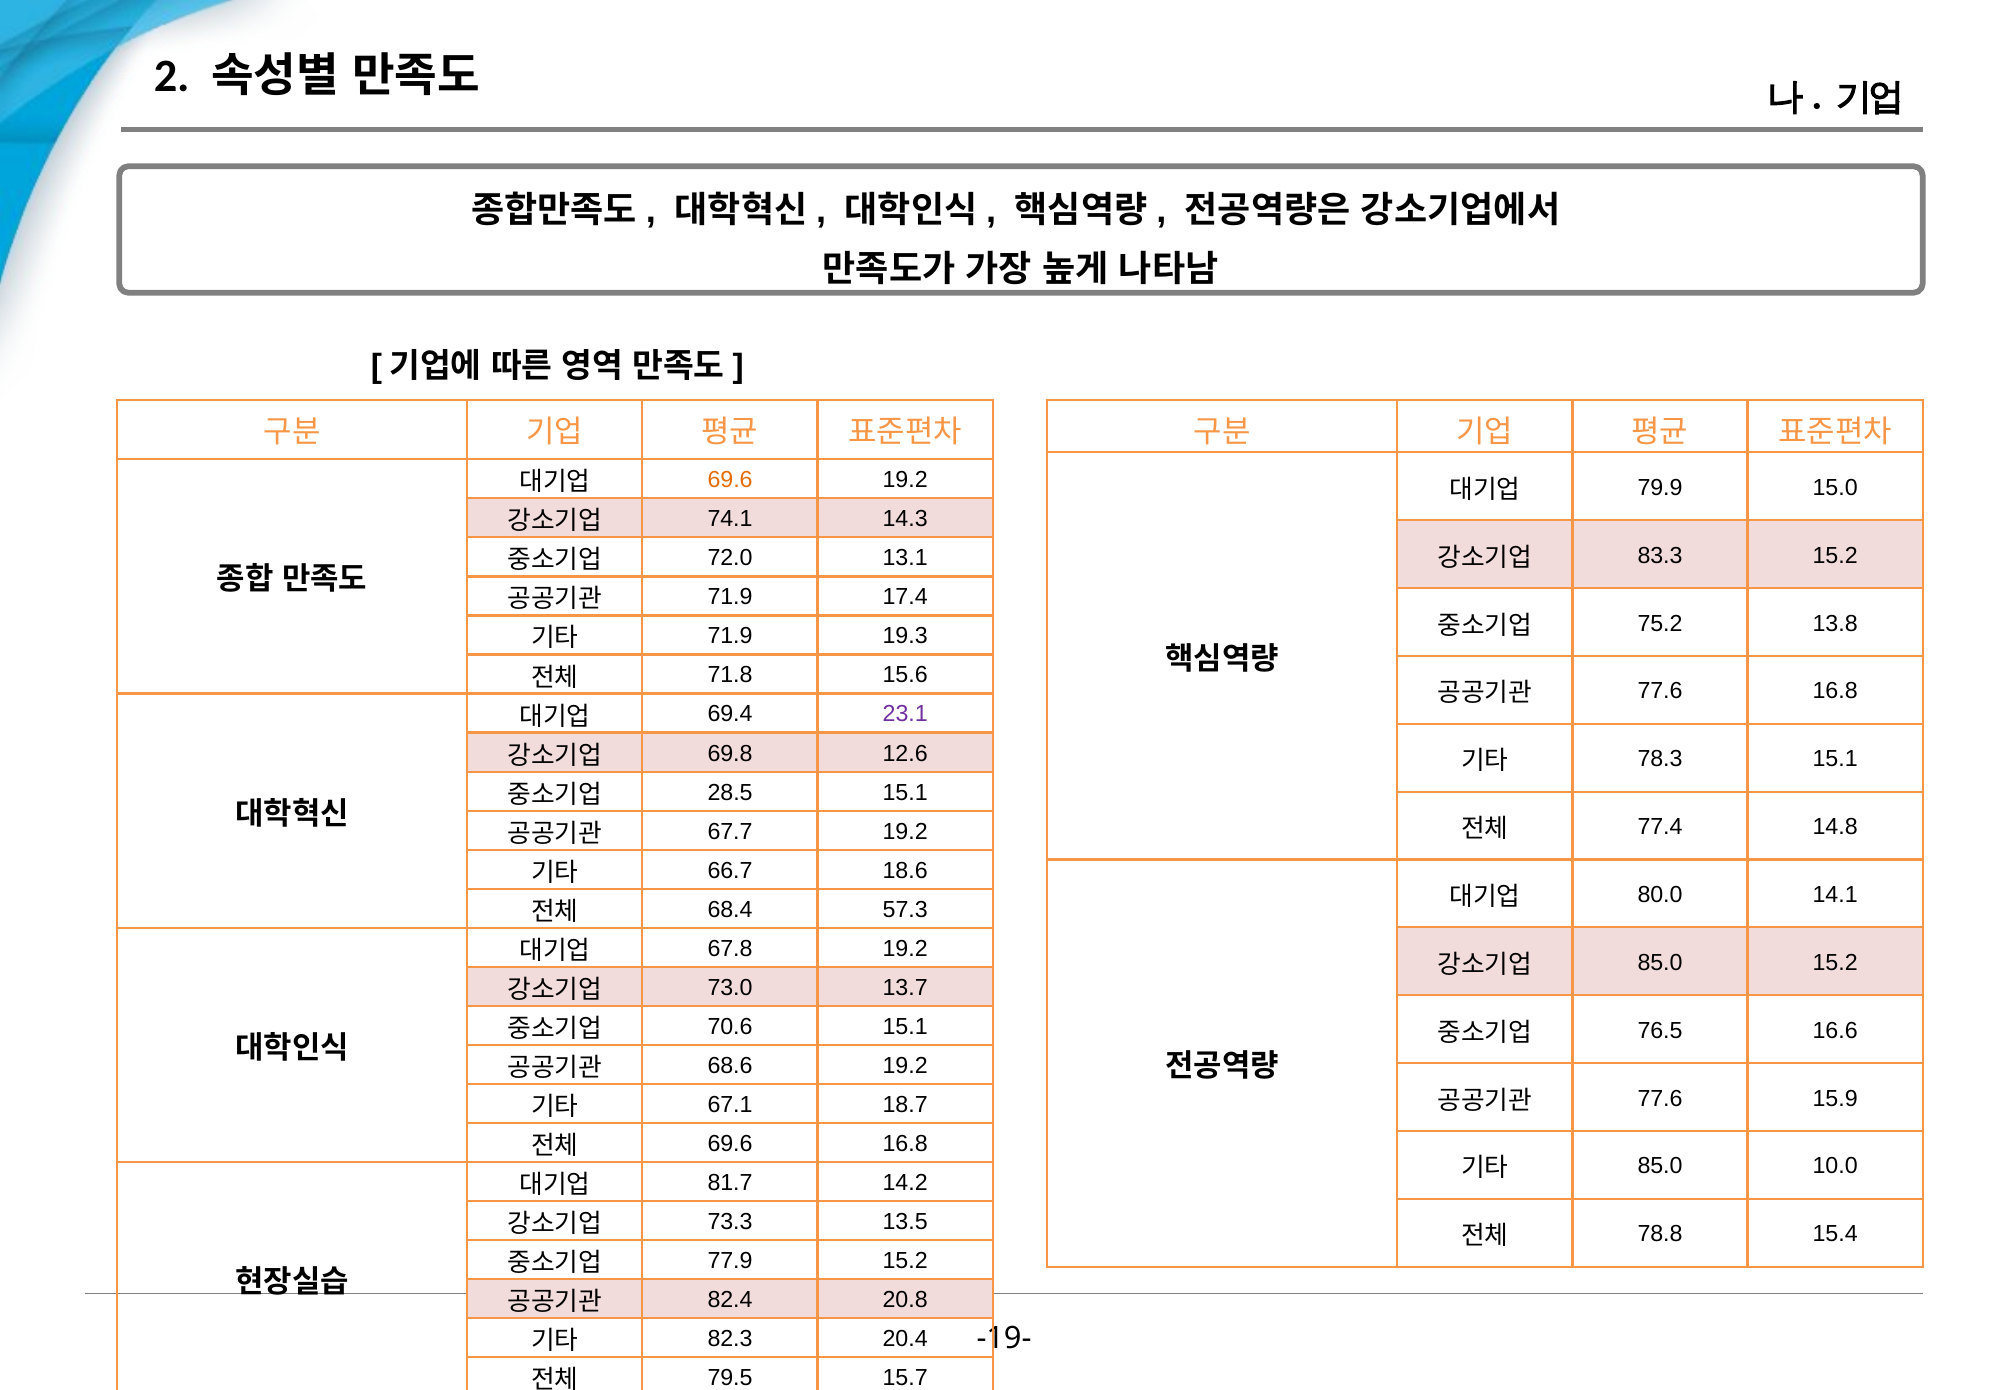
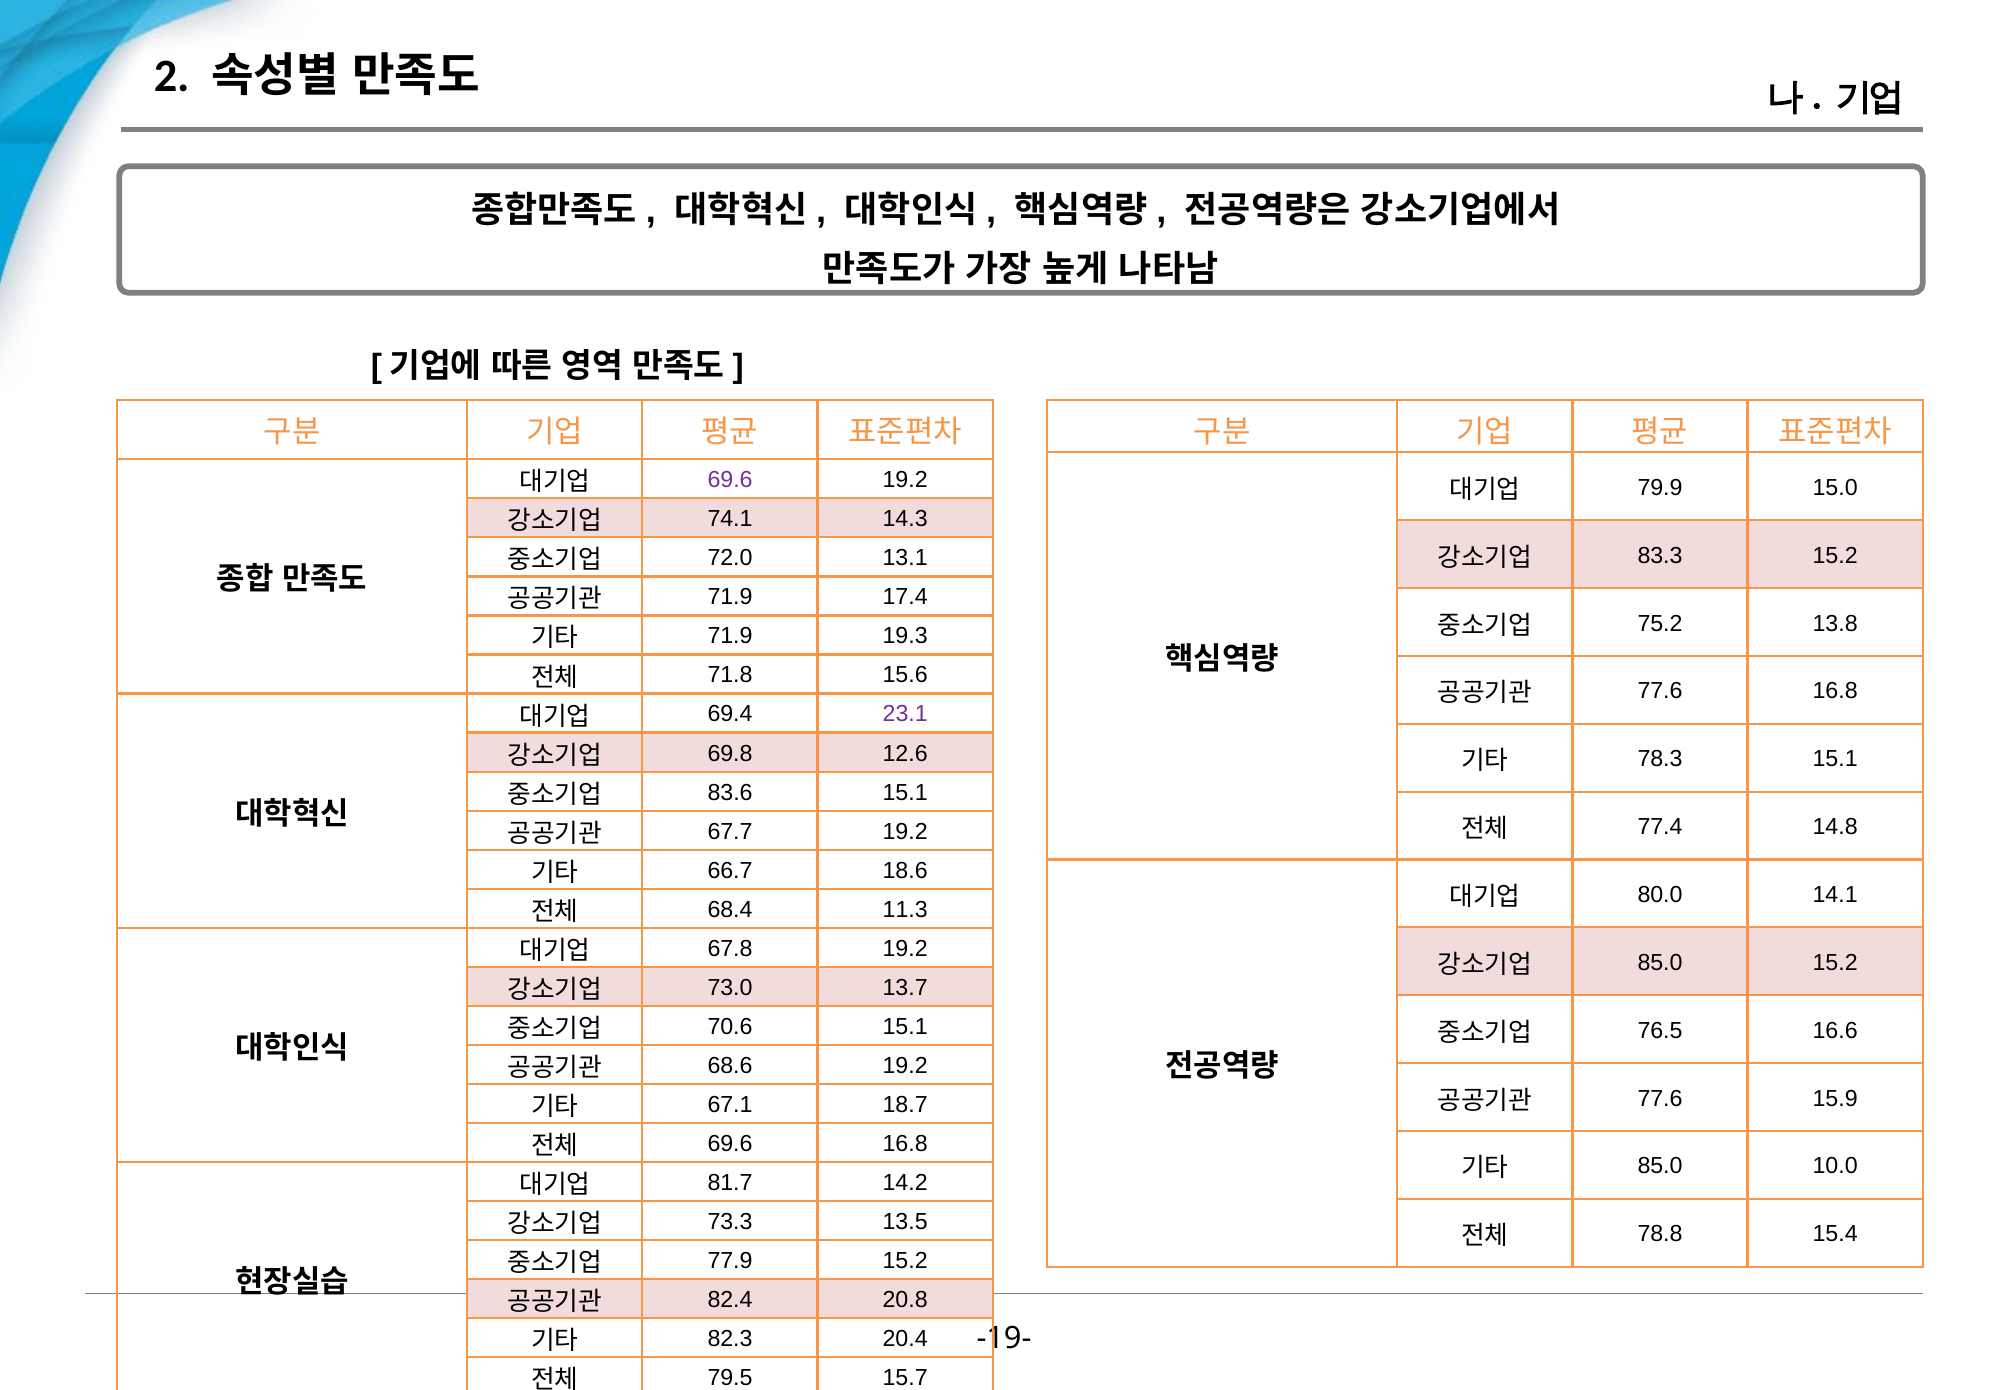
69.6 colour: orange -> purple (730, 480)
28.5: 28.5 -> 83.6 (730, 792)
57.3: 57.3 -> 11.3 (905, 910)
